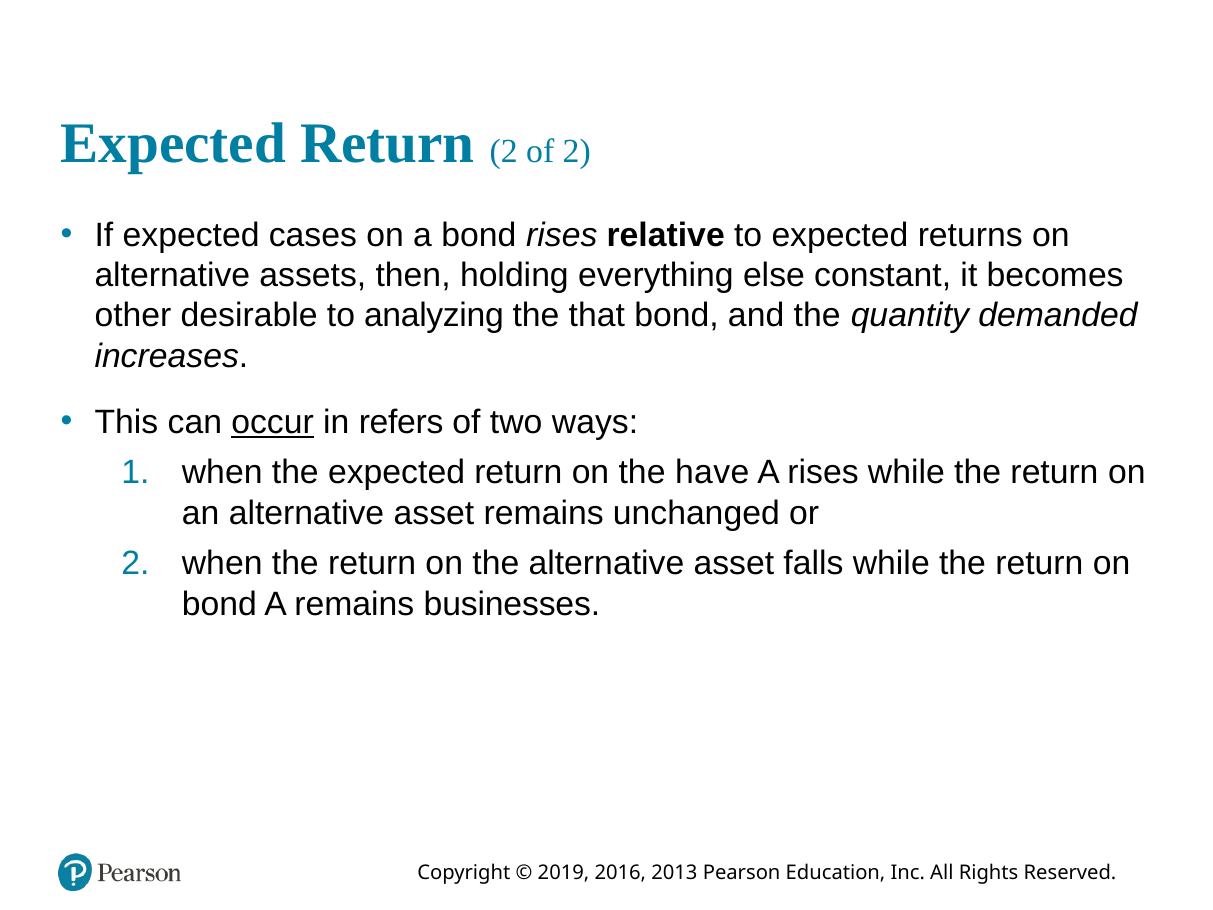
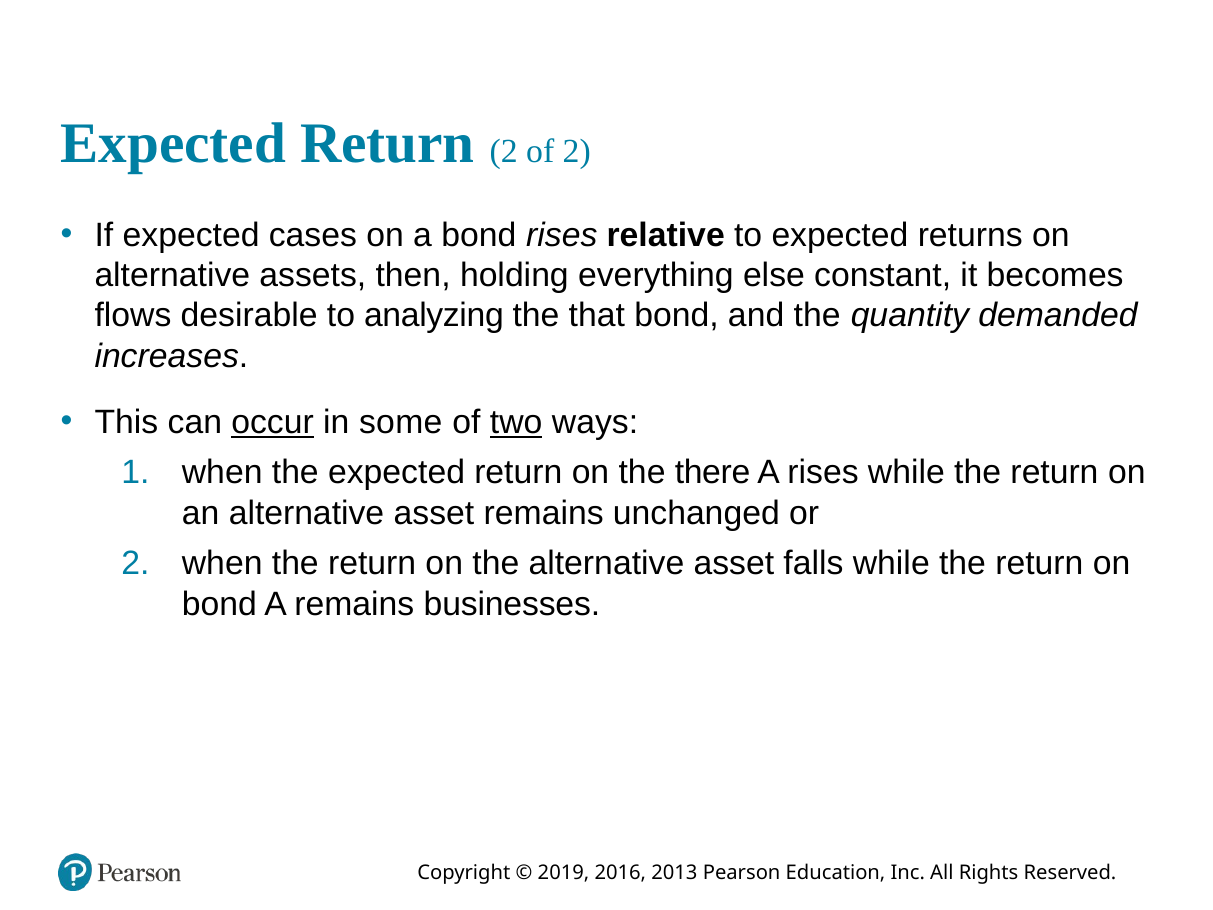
other: other -> flows (133, 316)
refers: refers -> some (401, 422)
two underline: none -> present (516, 422)
have: have -> there (713, 472)
